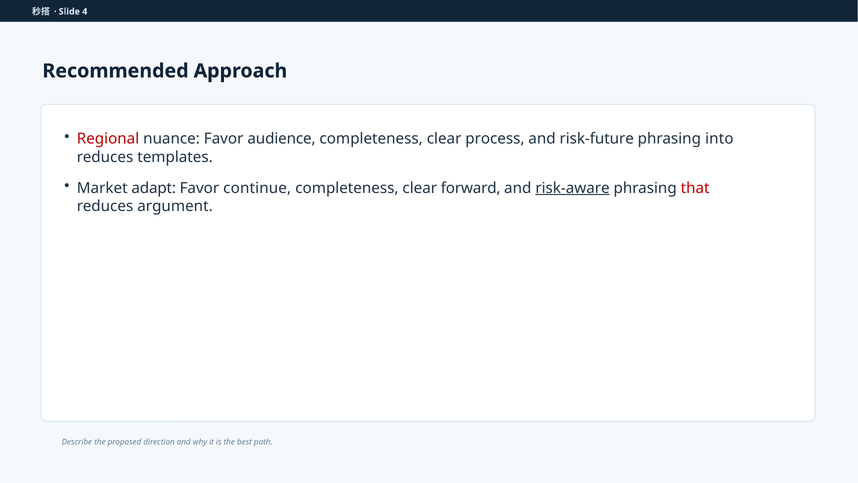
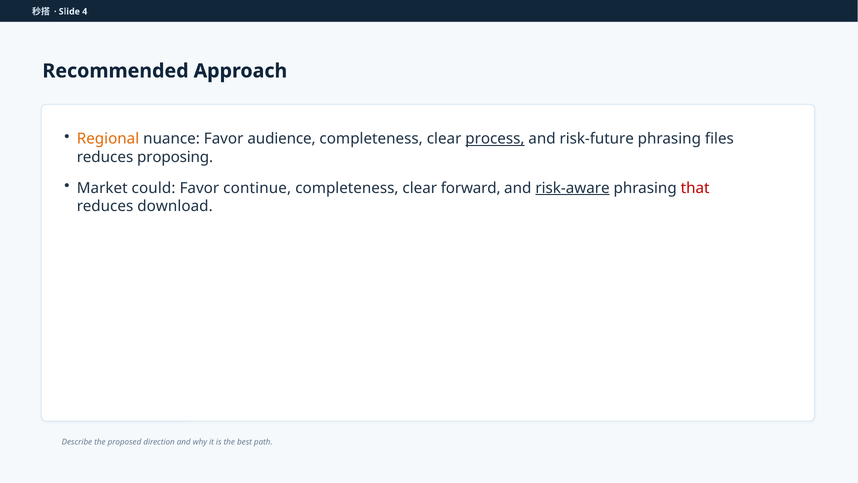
Regional colour: red -> orange (108, 139)
process underline: none -> present (495, 139)
into: into -> files (719, 139)
templates: templates -> proposing (175, 157)
adapt: adapt -> could (154, 188)
argument: argument -> download (175, 206)
